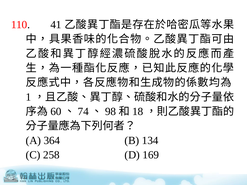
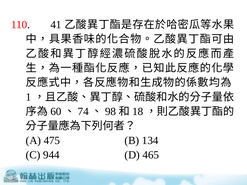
364: 364 -> 475 (52, 141)
258: 258 -> 944 (51, 155)
169: 169 -> 465 (151, 155)
